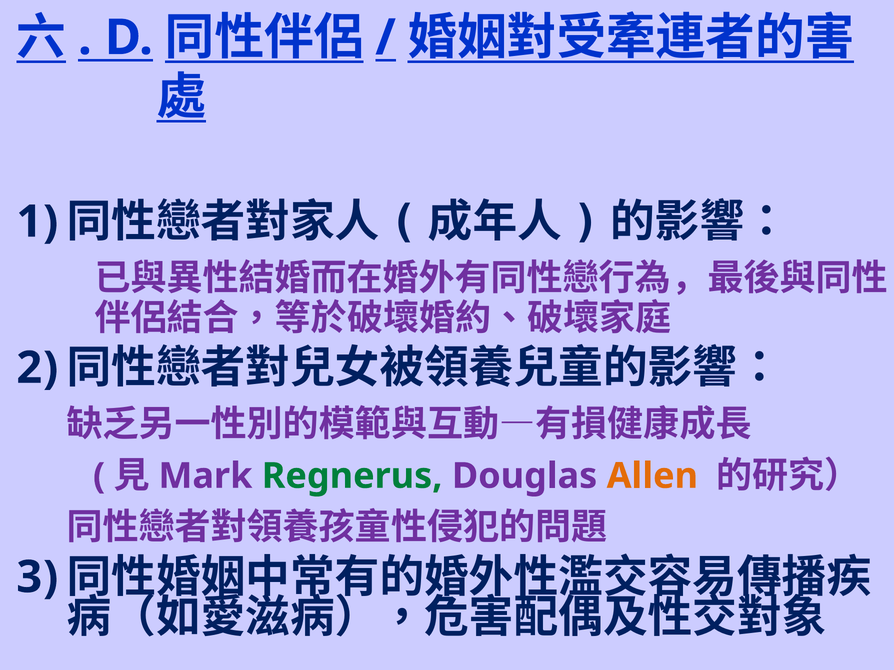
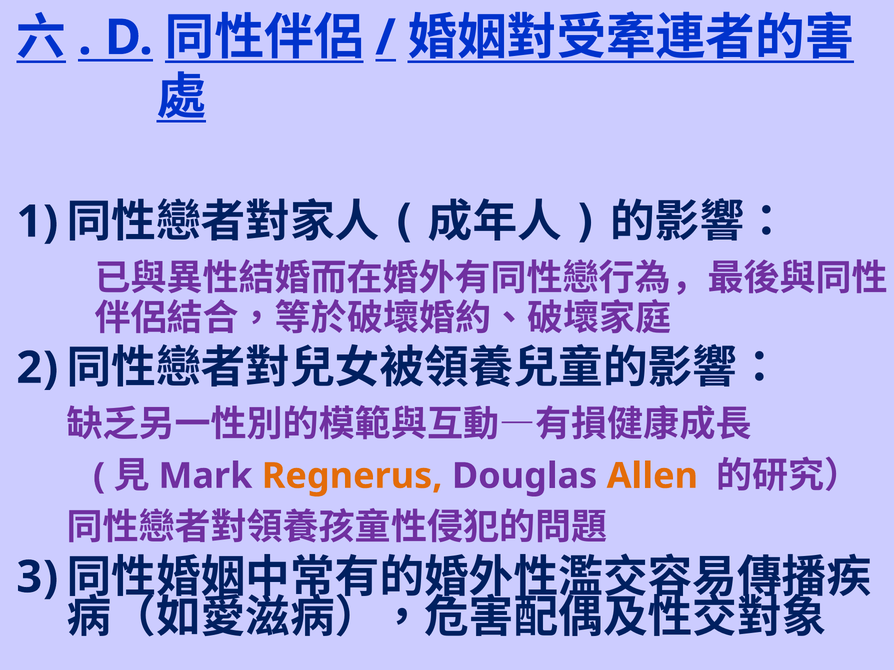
Regnerus colour: green -> orange (352, 476)
